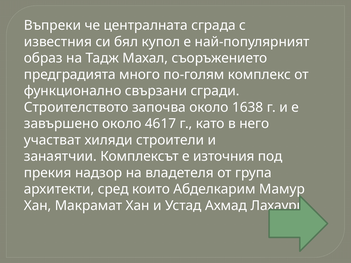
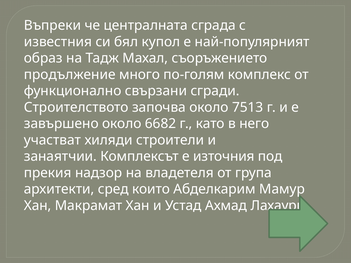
предградията: предградията -> продължение (70, 75)
1638: 1638 -> 7513 (248, 107)
4617: 4617 -> 6682 (161, 124)
